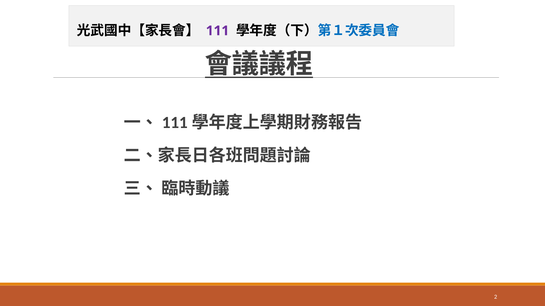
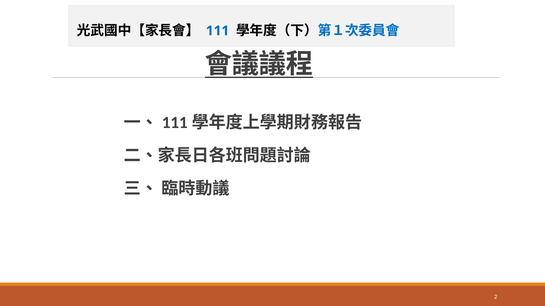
111 colour: purple -> blue (218, 31)
